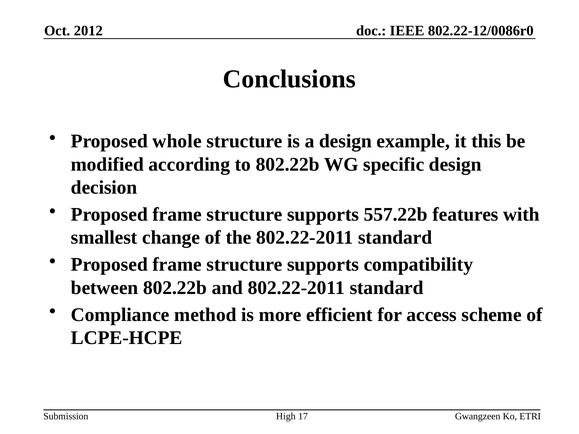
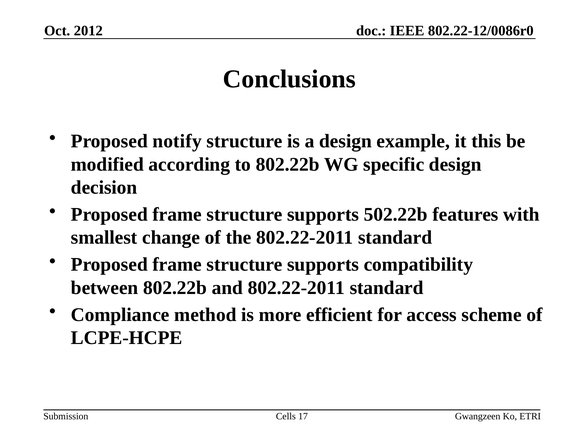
whole: whole -> notify (177, 141)
557.22b: 557.22b -> 502.22b (396, 215)
High: High -> Cells (286, 416)
